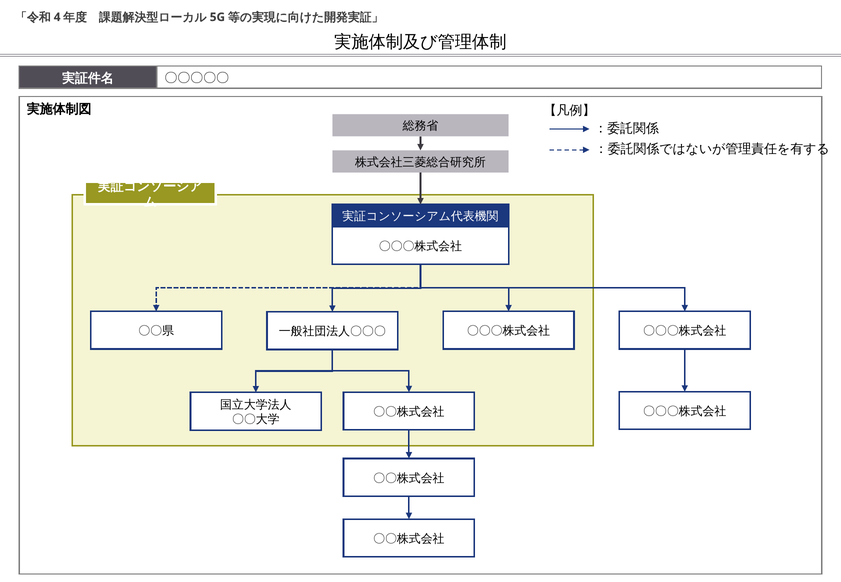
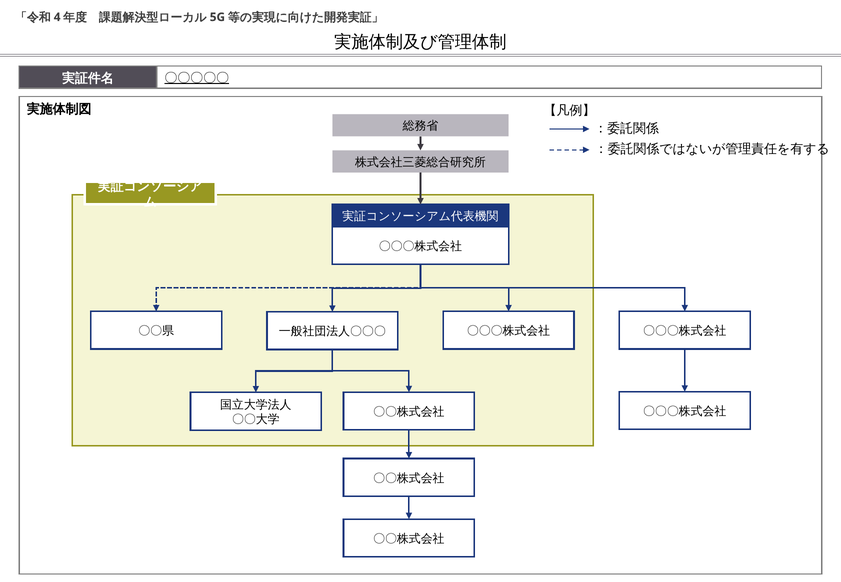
〇〇〇〇〇 underline: none -> present (197, 78)
